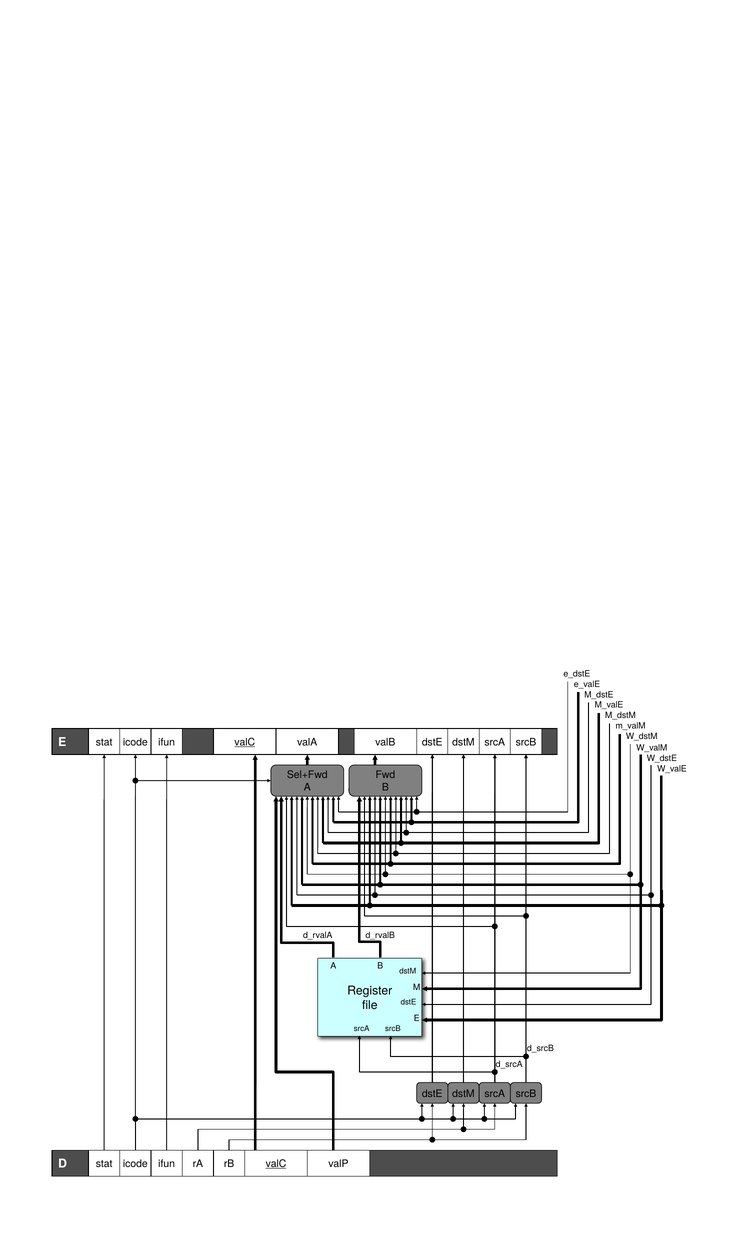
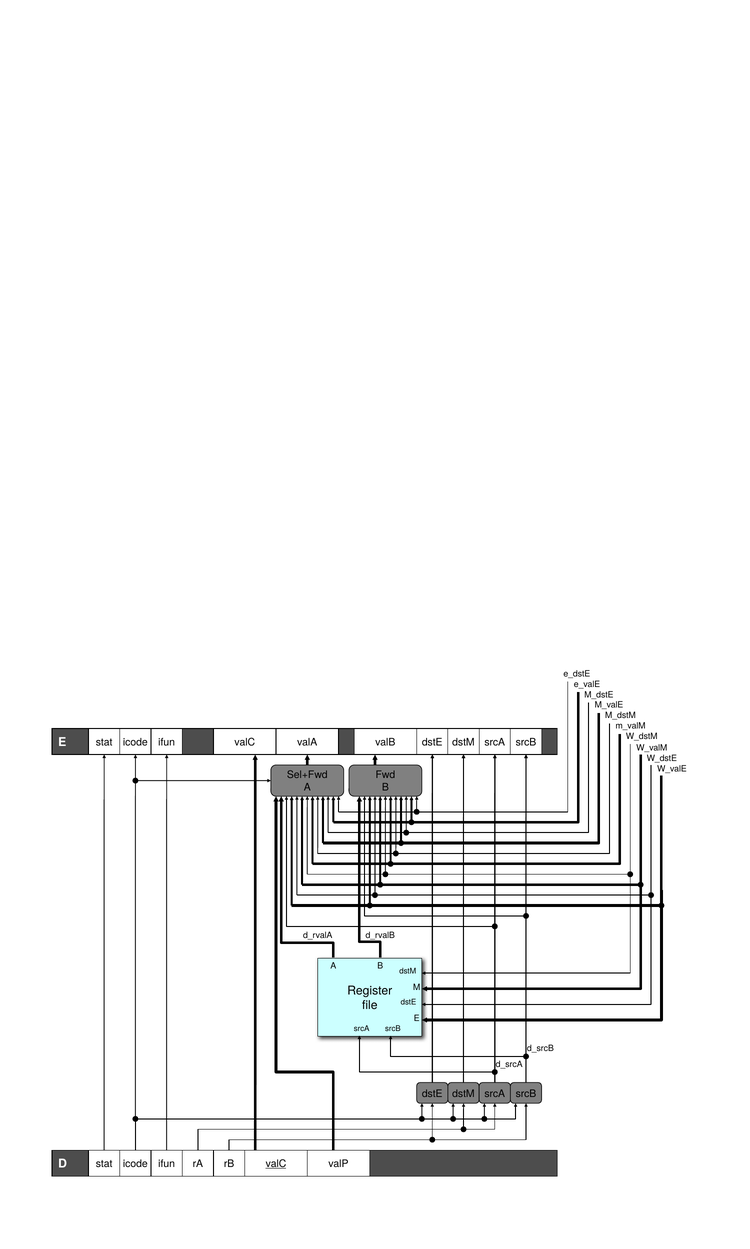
valC underline: present -> none (245, 743)
